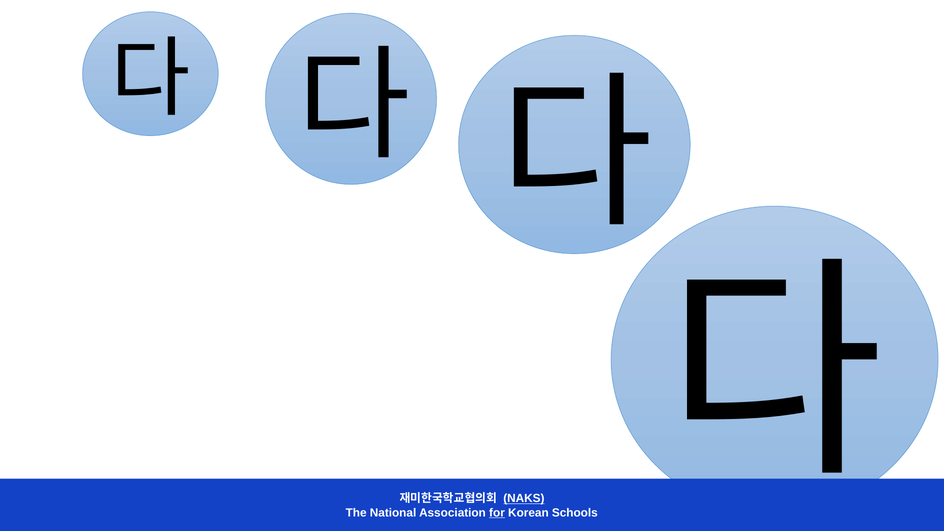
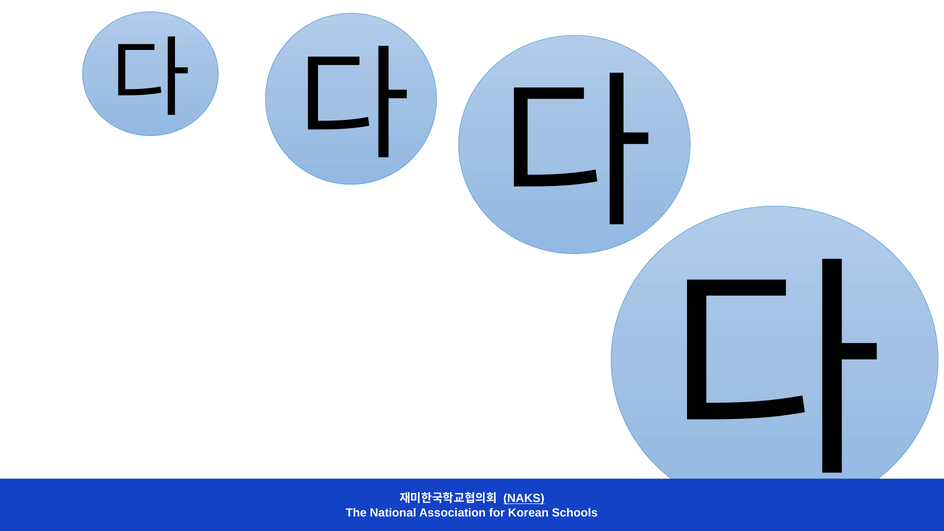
for underline: present -> none (497, 513)
